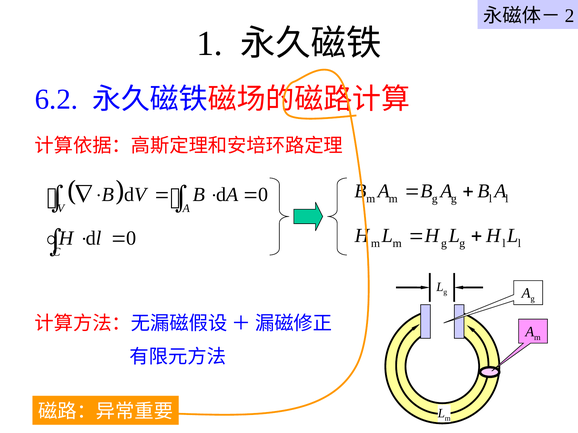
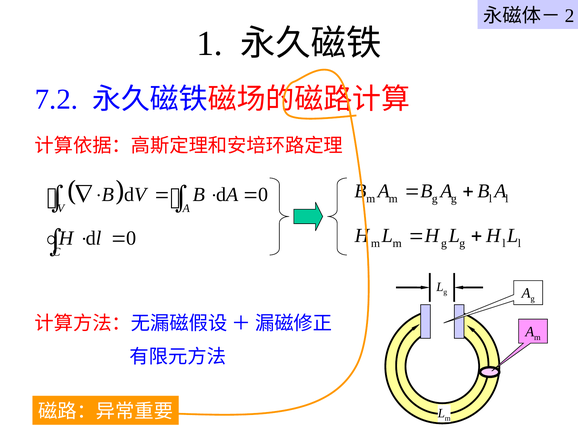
6.2: 6.2 -> 7.2 (56, 99)
